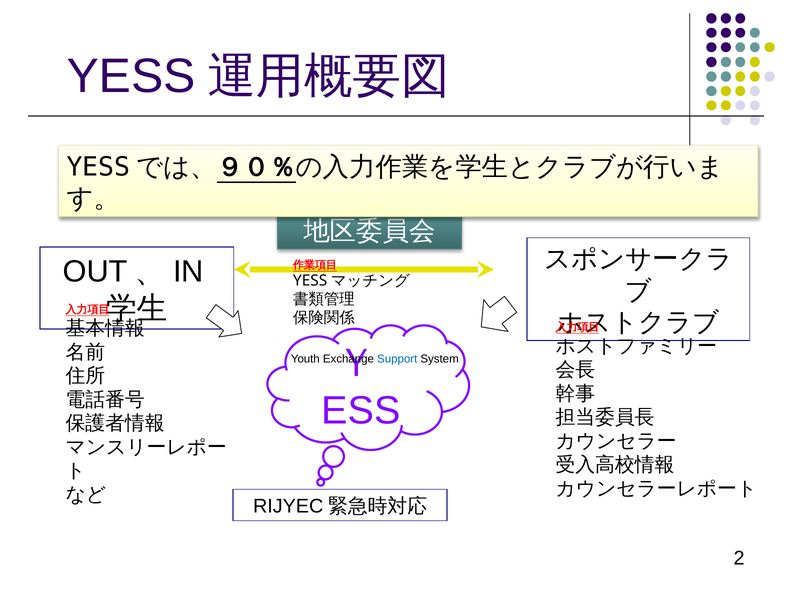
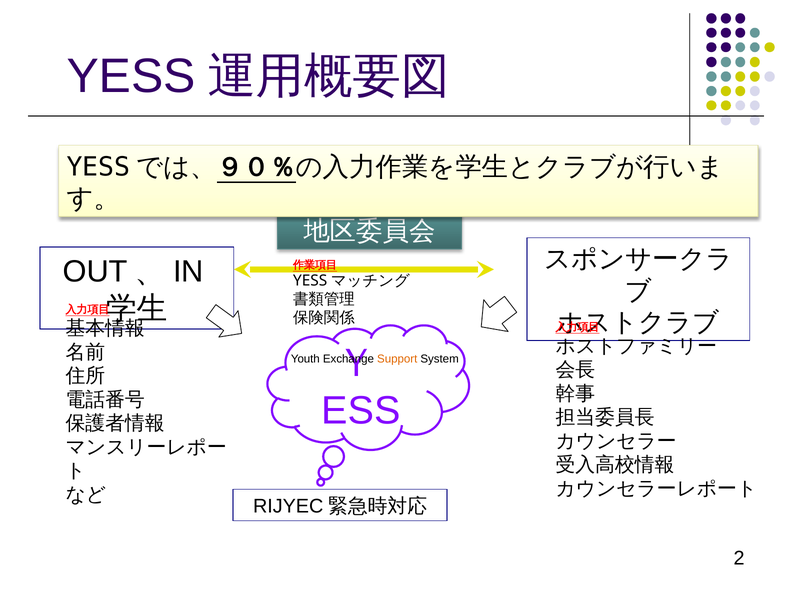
Support colour: blue -> orange (397, 359)
